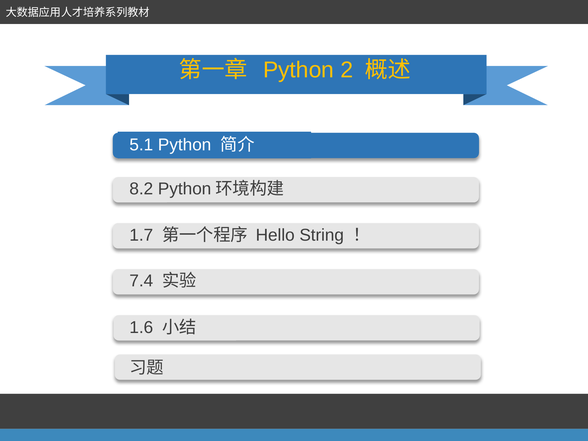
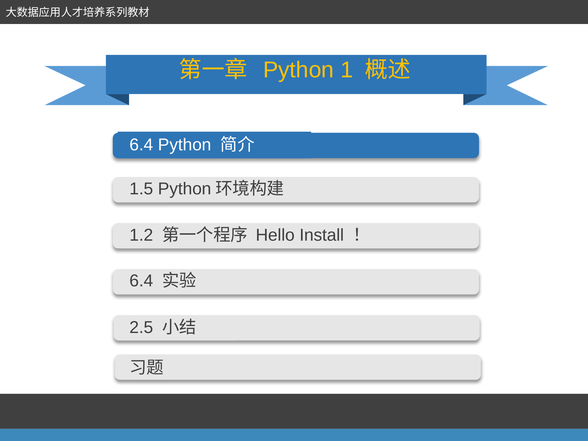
2: 2 -> 1 (347, 70)
5.1: 5.1 -> 6.4 (141, 145)
8.2: 8.2 -> 1.5 (141, 189)
1.7: 1.7 -> 1.2 (141, 235)
String: String -> Install (322, 235)
7.4: 7.4 -> 6.4 (141, 281)
1.6: 1.6 -> 2.5 (141, 328)
